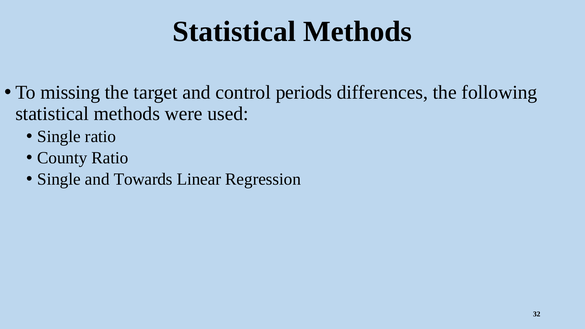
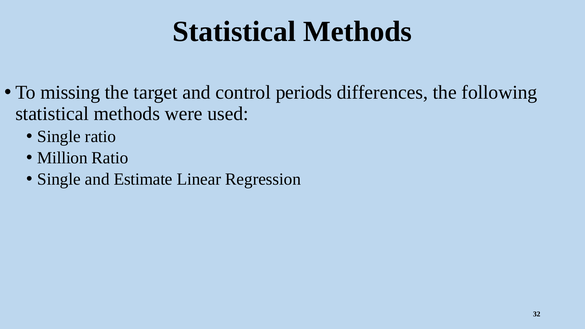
County: County -> Million (62, 158)
Towards: Towards -> Estimate (143, 179)
